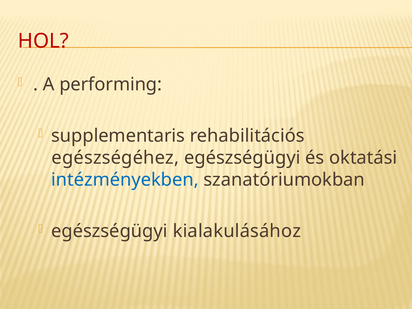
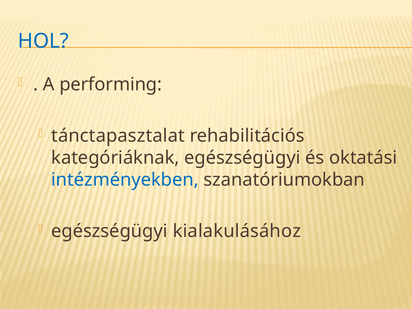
HOL colour: red -> blue (43, 41)
supplementaris: supplementaris -> tánctapasztalat (118, 136)
egészségéhez: egészségéhez -> kategóriáknak (115, 158)
